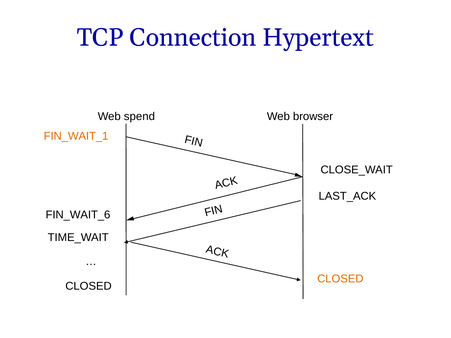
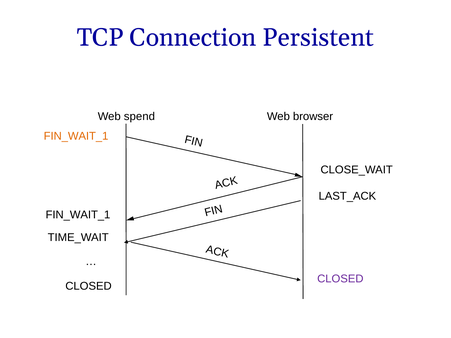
Hypertext: Hypertext -> Persistent (318, 38)
FIN_WAIT_6: FIN_WAIT_6 -> FIN_WAIT_1 (78, 215)
CLOSED colour: orange -> purple (340, 279)
